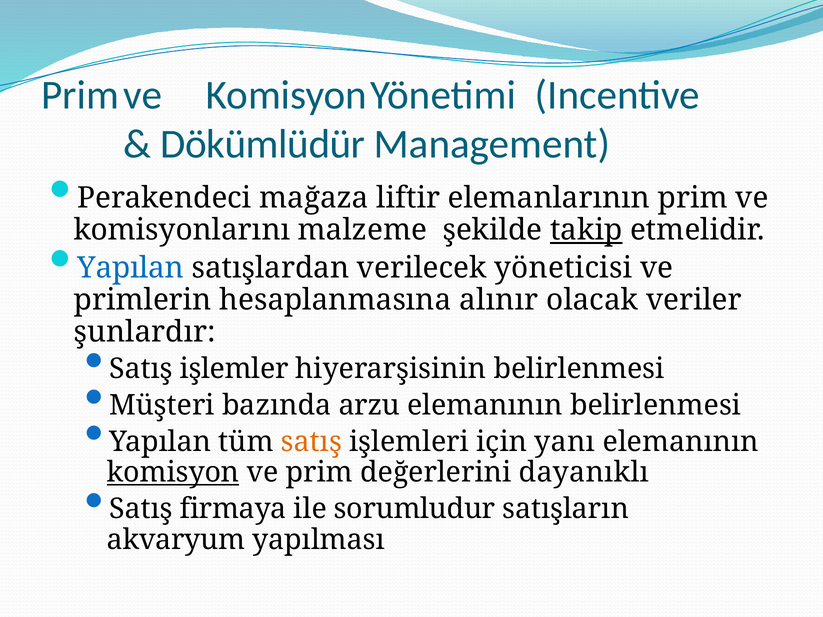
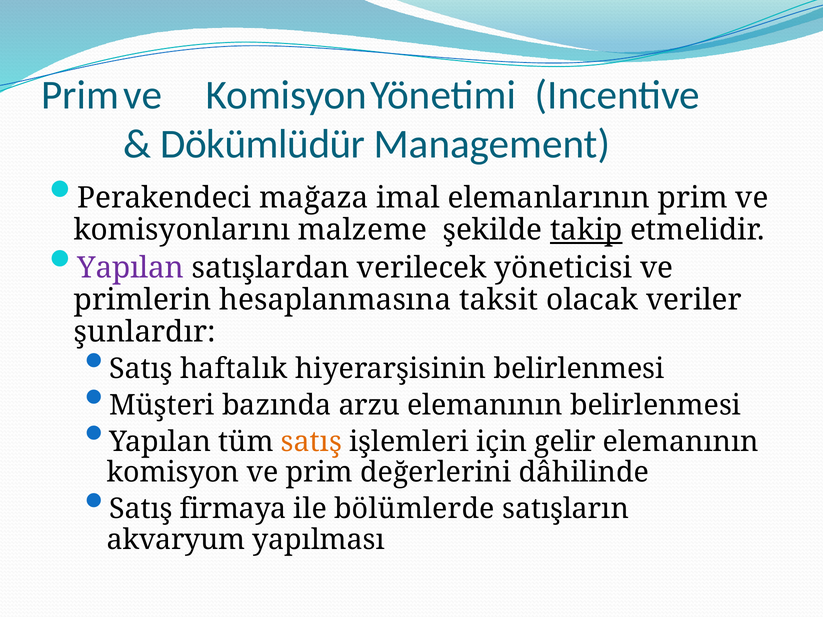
liftir: liftir -> imal (408, 198)
Yapılan colour: blue -> purple (131, 268)
alınır: alınır -> taksit (499, 300)
işlemler: işlemler -> haftalık (234, 369)
yanı: yanı -> gelir (565, 442)
komisyon underline: present -> none (173, 473)
dayanıklı: dayanıklı -> dâhilinde (584, 473)
sorumludur: sorumludur -> bölümlerde (414, 509)
